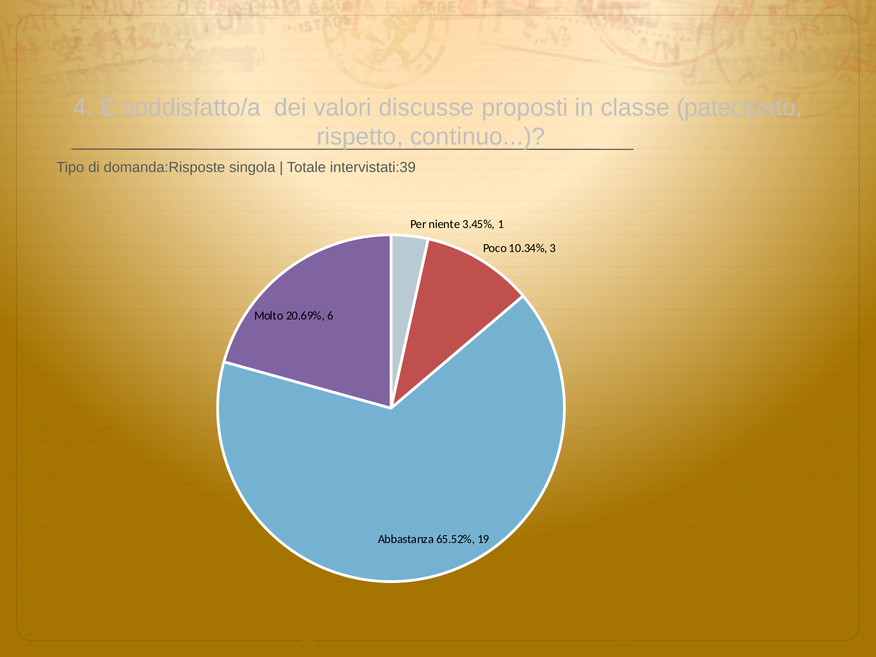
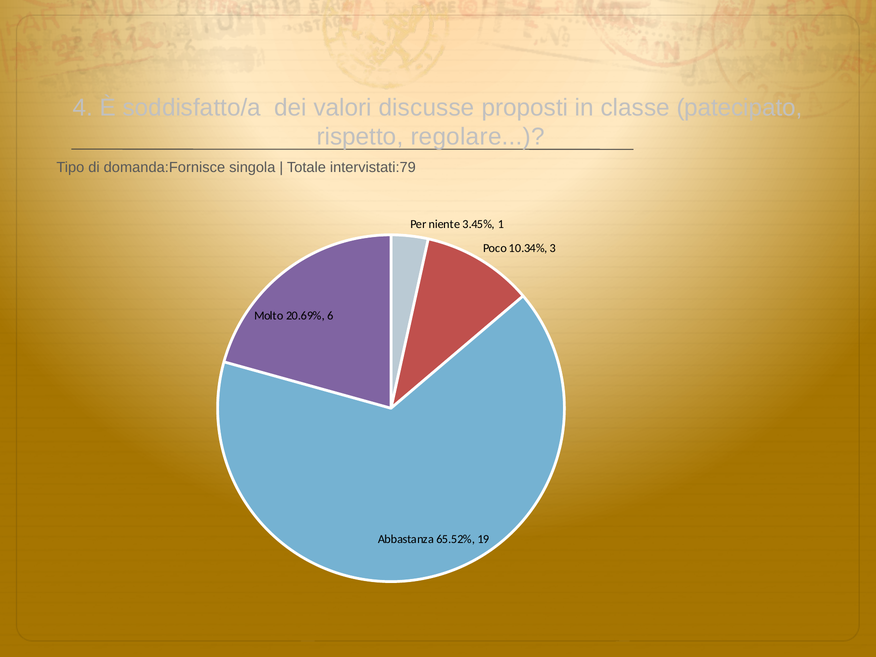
continuo: continuo -> regolare (478, 137)
domanda:Risposte: domanda:Risposte -> domanda:Fornisce (164, 167)
intervistati:39: intervistati:39 -> intervistati:79 (373, 167)
